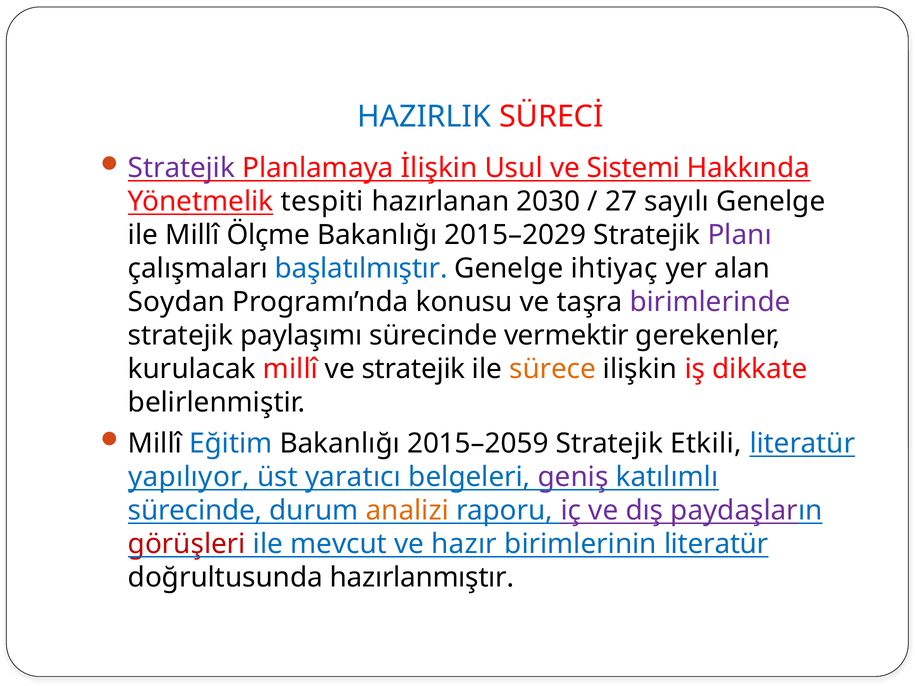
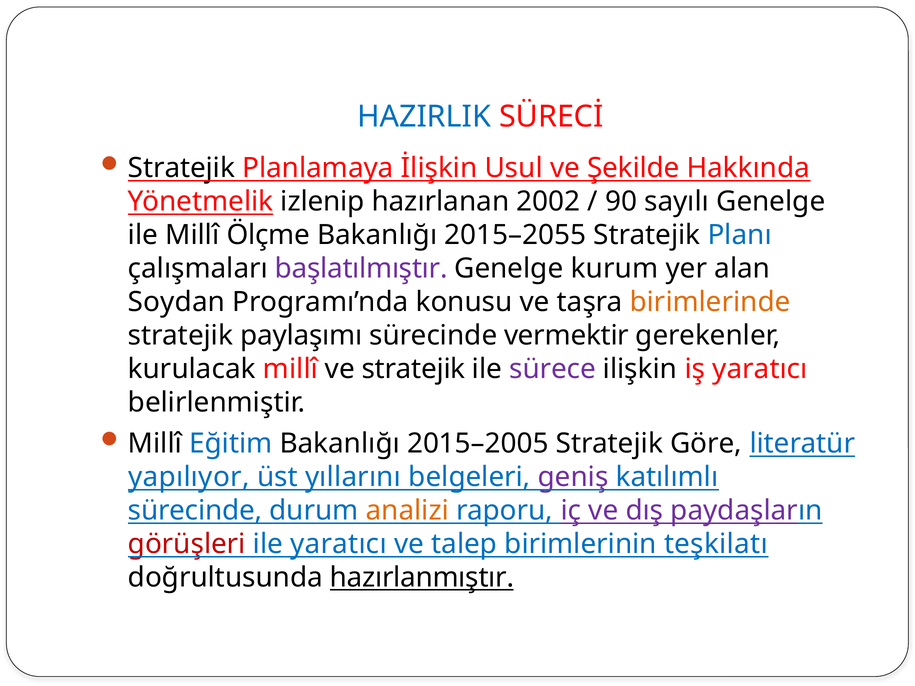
Stratejik colour: purple -> black (181, 168)
Sistemi: Sistemi -> Şekilde (633, 168)
tespiti: tespiti -> izlenip (323, 202)
2030: 2030 -> 2002 (548, 202)
27: 27 -> 90 (621, 202)
2015–2029: 2015–2029 -> 2015–2055 (515, 235)
Planı colour: purple -> blue (740, 235)
başlatılmıştır colour: blue -> purple (361, 269)
ihtiyaç: ihtiyaç -> kurum (614, 269)
birimlerinde colour: purple -> orange (710, 302)
sürece colour: orange -> purple (553, 369)
iş dikkate: dikkate -> yaratıcı (760, 369)
2015–2059: 2015–2059 -> 2015–2005 (478, 444)
Etkili: Etkili -> Göre (706, 444)
yaratıcı: yaratıcı -> yıllarını (353, 477)
ile mevcut: mevcut -> yaratıcı (339, 544)
hazır: hazır -> talep (464, 544)
birimlerinin literatür: literatür -> teşkilatı (716, 544)
hazırlanmıştır underline: none -> present (422, 578)
